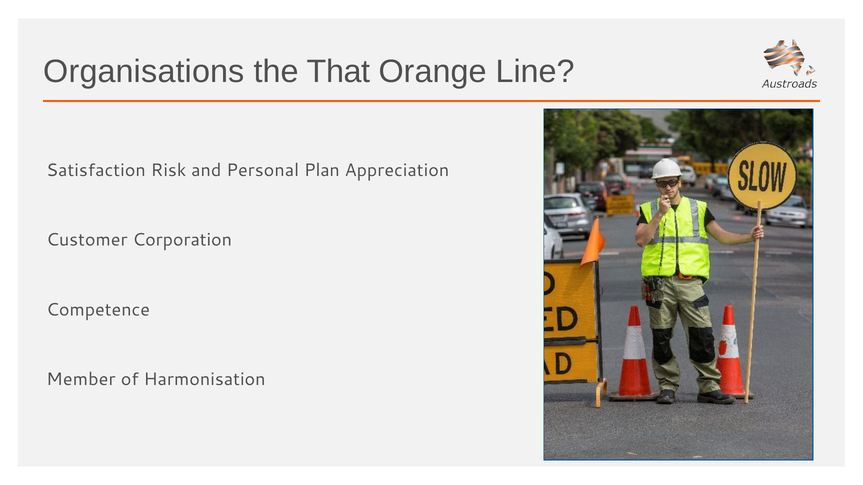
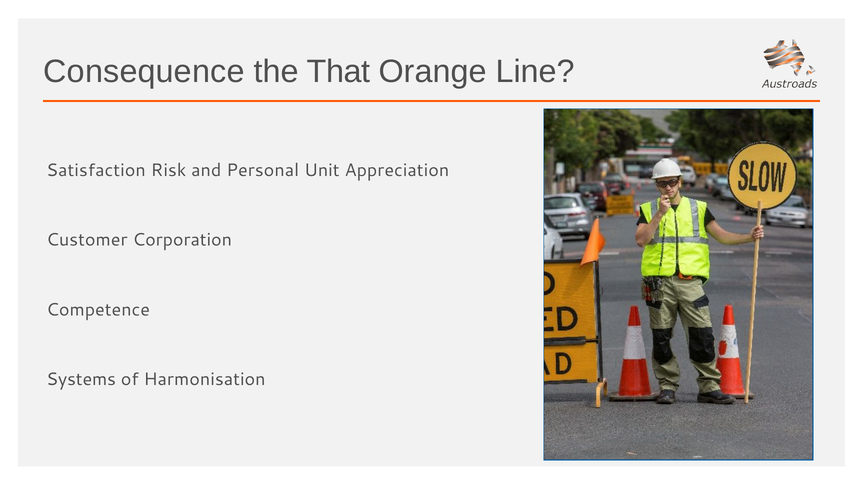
Organisations: Organisations -> Consequence (144, 72)
Plan: Plan -> Unit (322, 170)
Member: Member -> Systems (81, 380)
